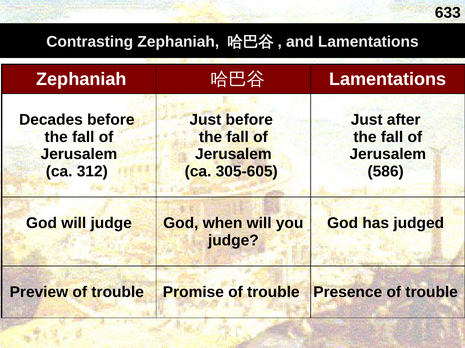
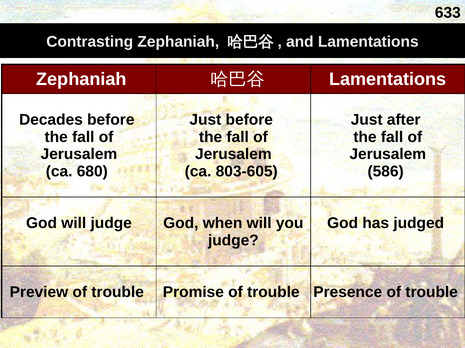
312: 312 -> 680 (92, 172)
305-605: 305-605 -> 803-605 (247, 172)
